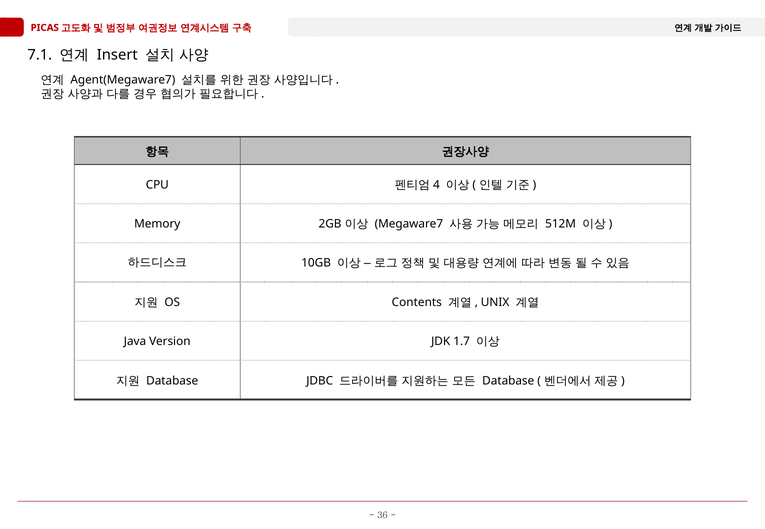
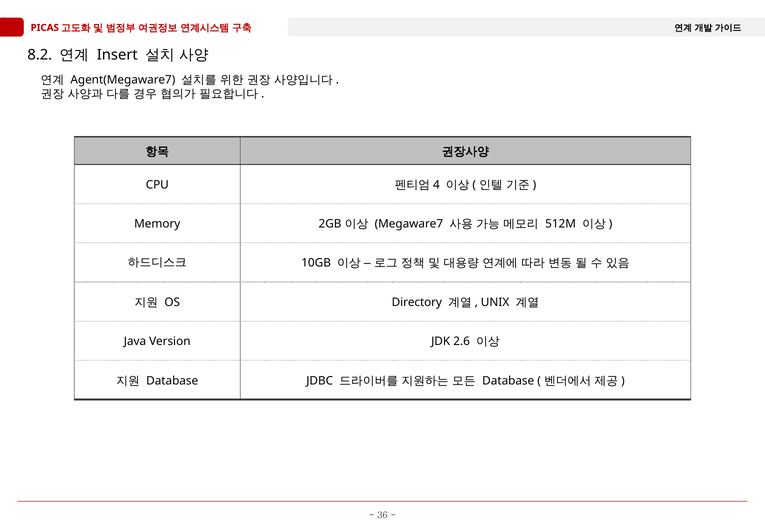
7.1: 7.1 -> 8.2 (40, 55)
Contents: Contents -> Directory (417, 303)
1.7: 1.7 -> 2.6 (462, 342)
